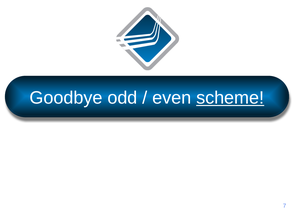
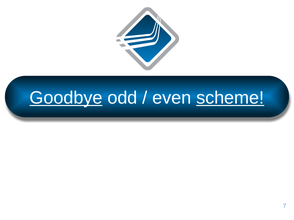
Goodbye underline: none -> present (66, 98)
